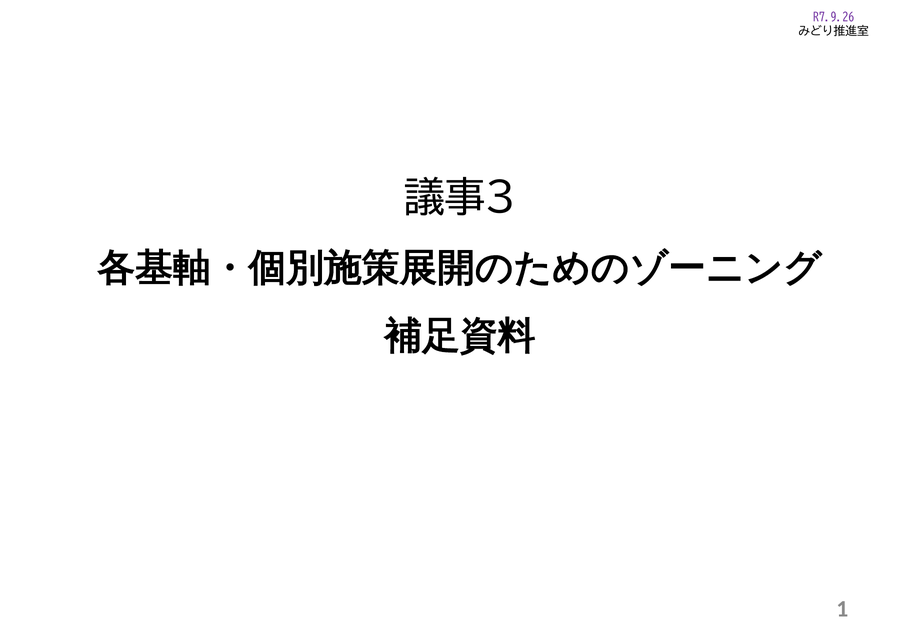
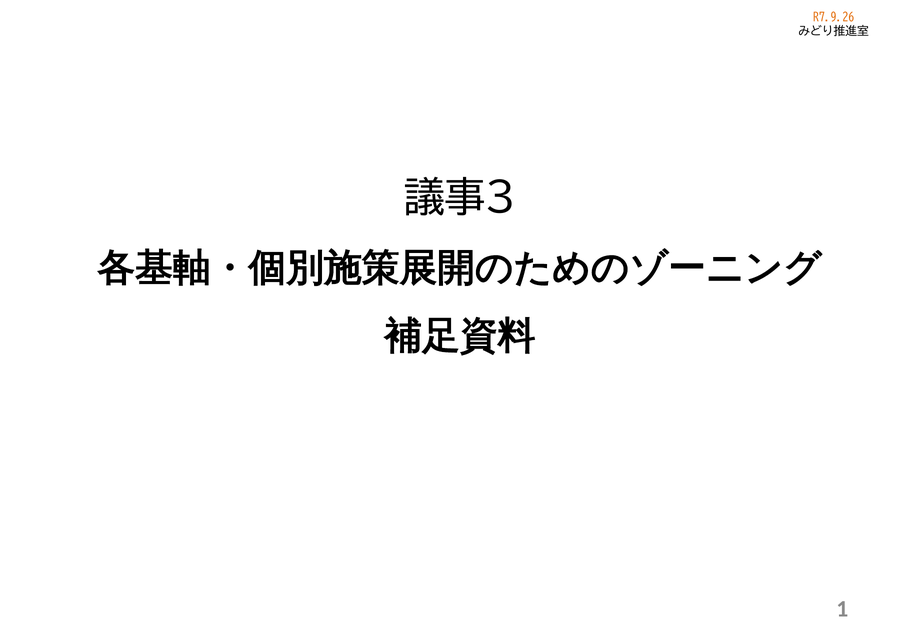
R7.9.26 colour: purple -> orange (834, 17)
